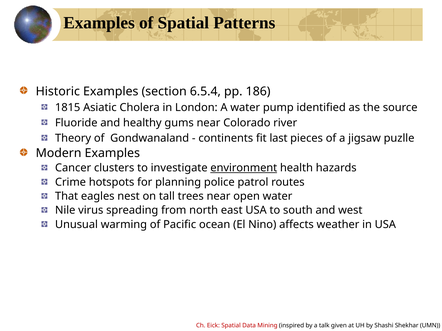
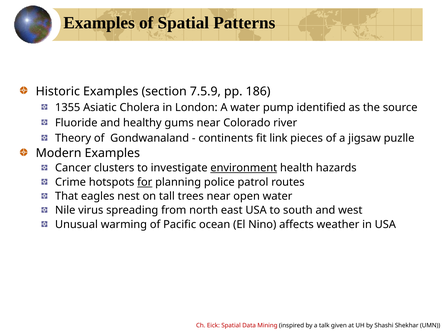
6.5.4: 6.5.4 -> 7.5.9 (205, 91)
1815: 1815 -> 1355 (68, 108)
last: last -> link (279, 139)
for underline: none -> present (145, 182)
